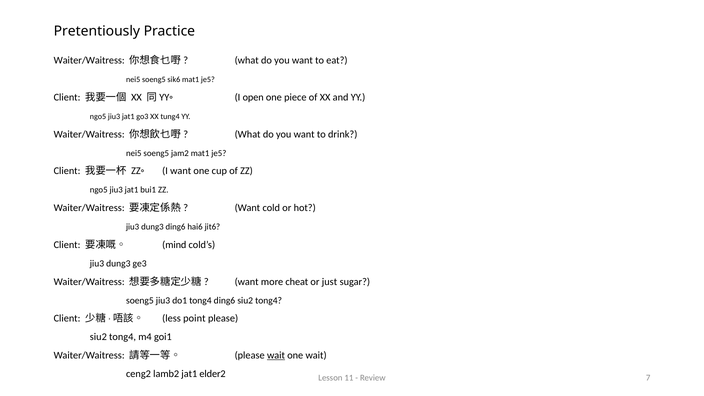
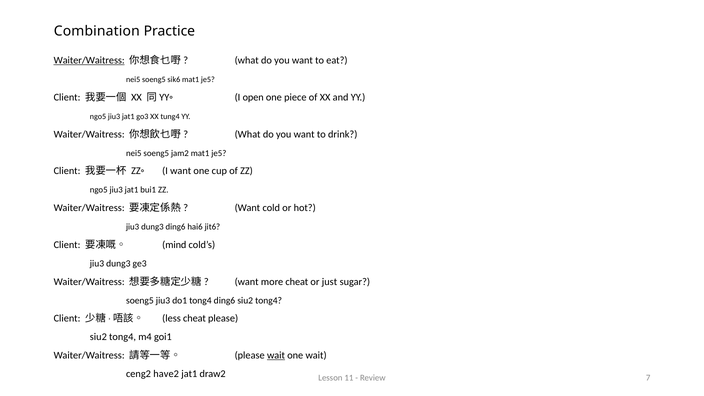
Pretentiously: Pretentiously -> Combination (97, 31)
Waiter/Waitress underline: none -> present (89, 60)
less point: point -> cheat (195, 319)
lamb2: lamb2 -> have2 (166, 374)
elder2: elder2 -> draw2 (213, 374)
